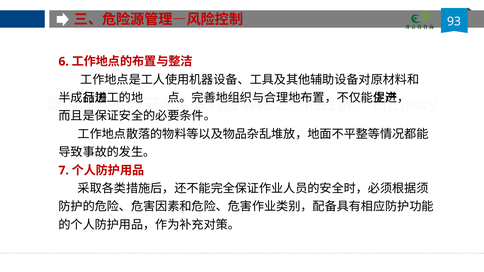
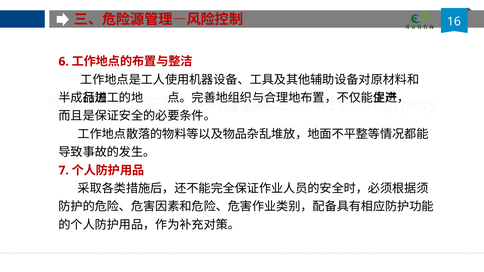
93: 93 -> 16 (454, 22)
